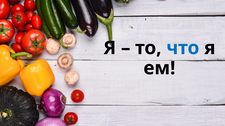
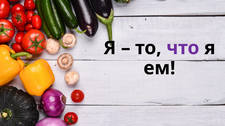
что colour: blue -> purple (183, 48)
